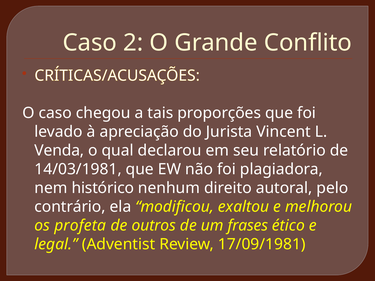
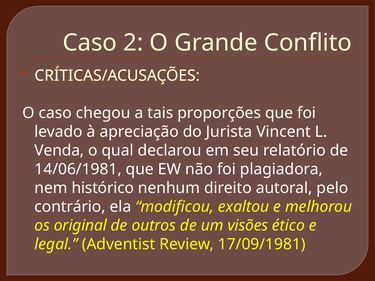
14/03/1981: 14/03/1981 -> 14/06/1981 (78, 169)
profeta: profeta -> original (80, 226)
frases: frases -> visões (248, 226)
